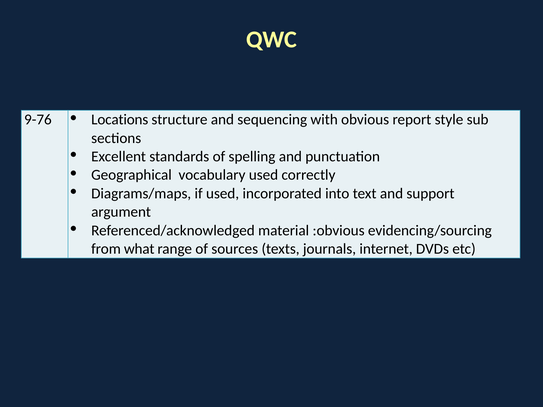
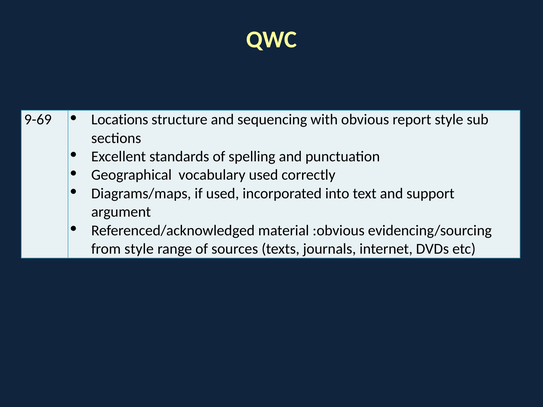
9-76: 9-76 -> 9-69 (38, 120)
from what: what -> style (139, 249)
